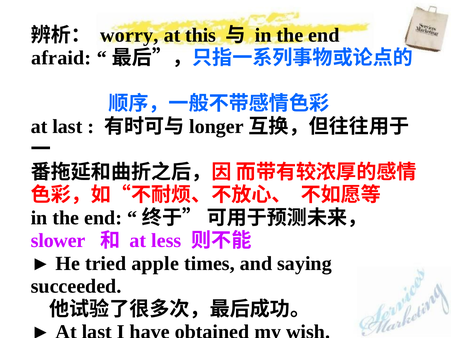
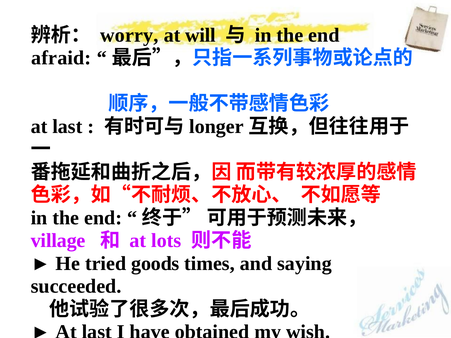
this: this -> will (201, 35)
slower: slower -> village (58, 241)
less: less -> lots (166, 241)
apple: apple -> goods (155, 264)
